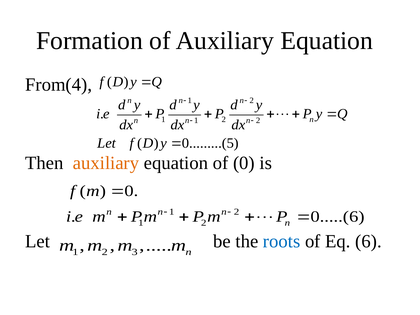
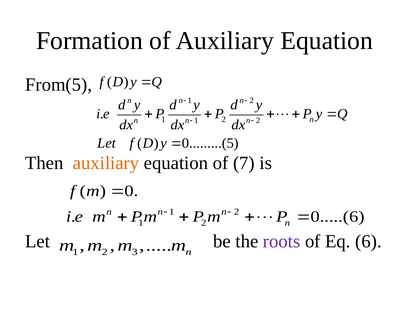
From(4: From(4 -> From(5 (59, 85)
of 0: 0 -> 7 (244, 163)
roots colour: blue -> purple (282, 241)
